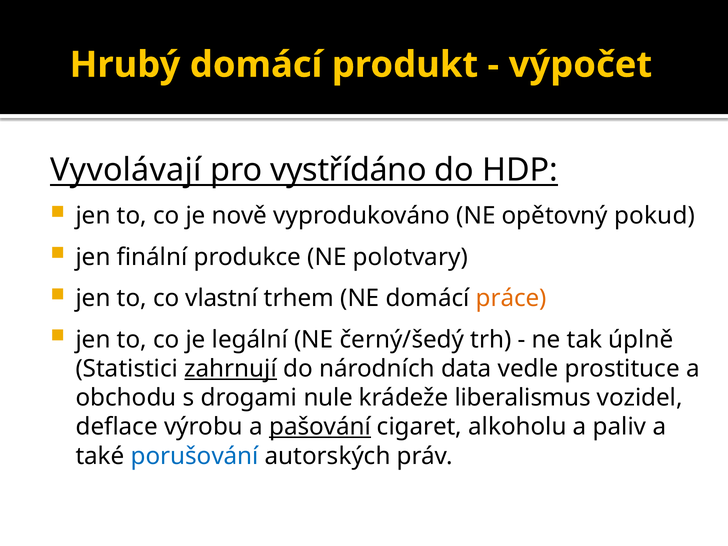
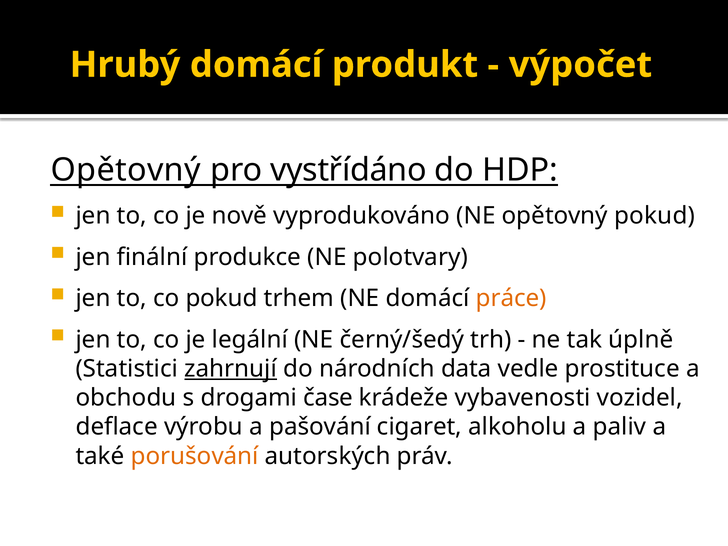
Vyvolávají: Vyvolávají -> Opětovný (126, 170)
co vlastní: vlastní -> pokud (222, 298)
nule: nule -> čase (328, 398)
liberalismus: liberalismus -> vybavenosti (523, 398)
pašování underline: present -> none (320, 427)
porušování colour: blue -> orange (195, 456)
